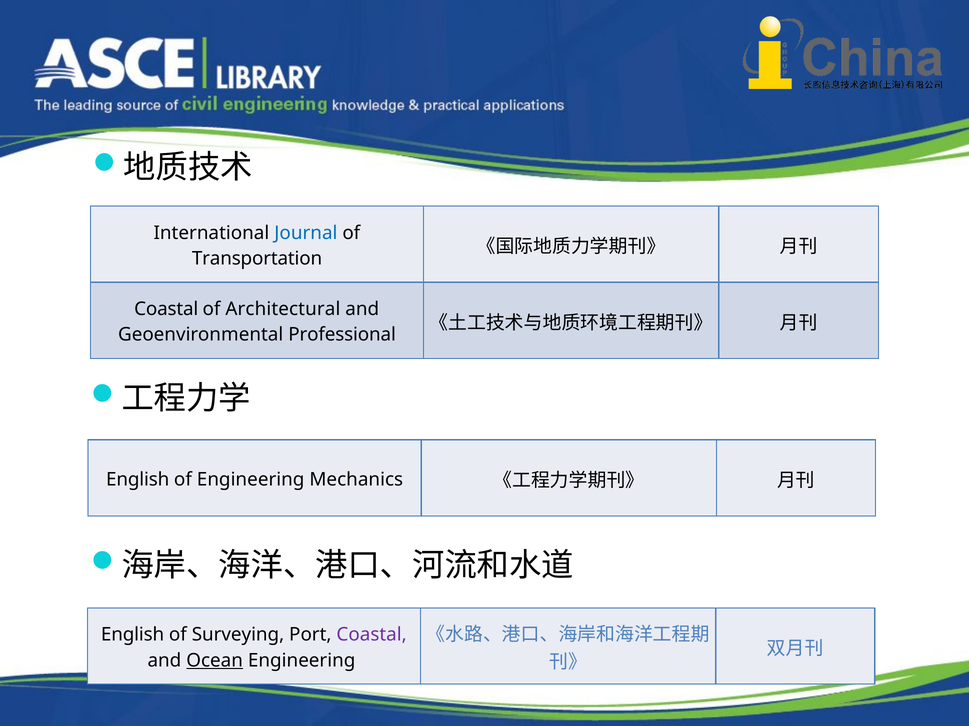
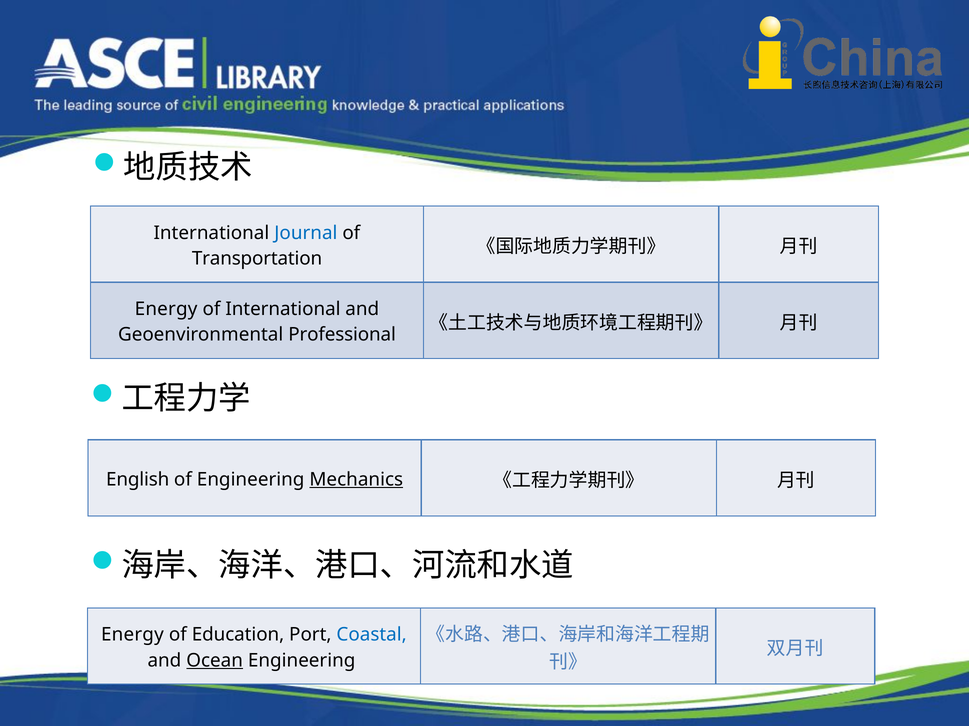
Coastal: Coastal -> Energy (166, 309)
of Architectural: Architectural -> International (283, 309)
Mechanics underline: none -> present (356, 480)
English: English -> Energy (132, 635)
Surveying: Surveying -> Education (238, 635)
Coastal colour: purple -> blue (372, 635)
